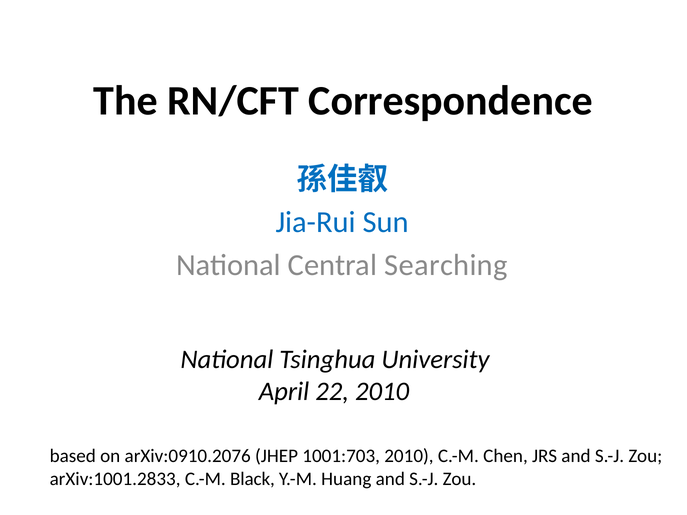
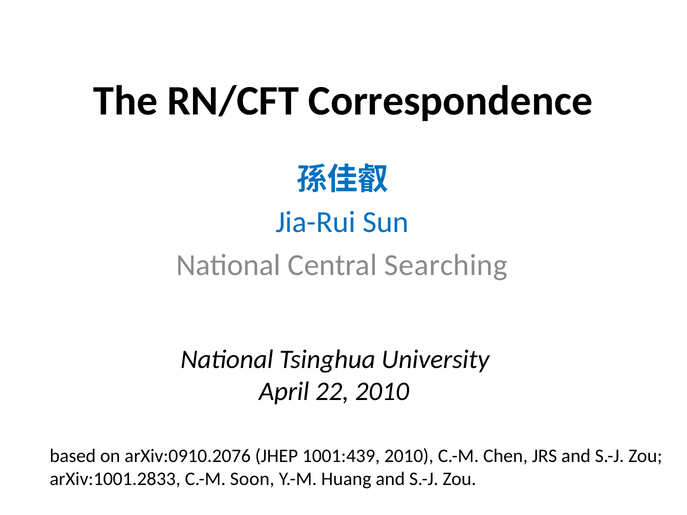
1001:703: 1001:703 -> 1001:439 (341, 456)
Black: Black -> Soon (252, 479)
